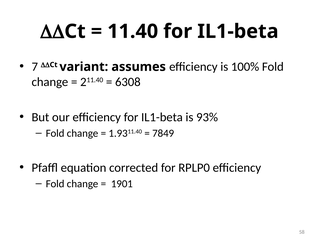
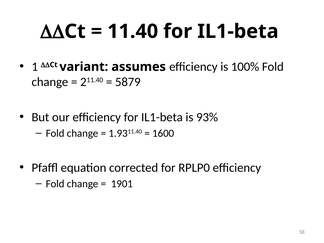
7: 7 -> 1 (35, 67)
6308: 6308 -> 5879 (128, 82)
7849: 7849 -> 1600 (163, 133)
